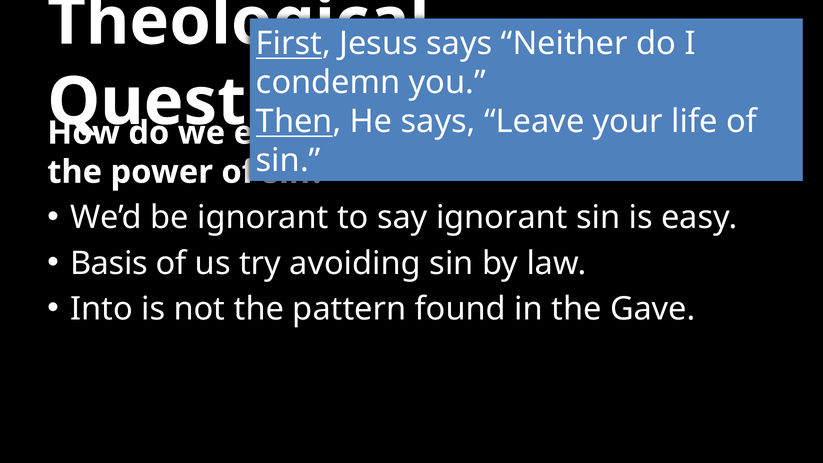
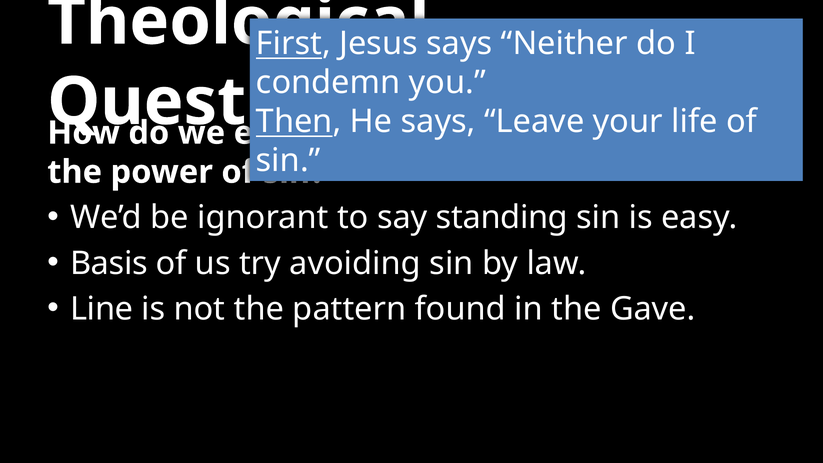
say ignorant: ignorant -> standing (502, 218)
Into: Into -> Line (102, 309)
